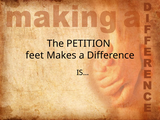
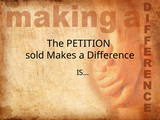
feet: feet -> sold (35, 55)
